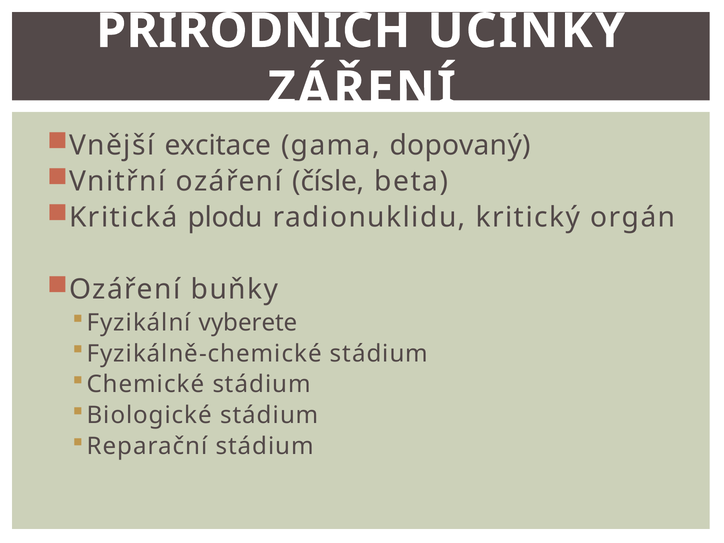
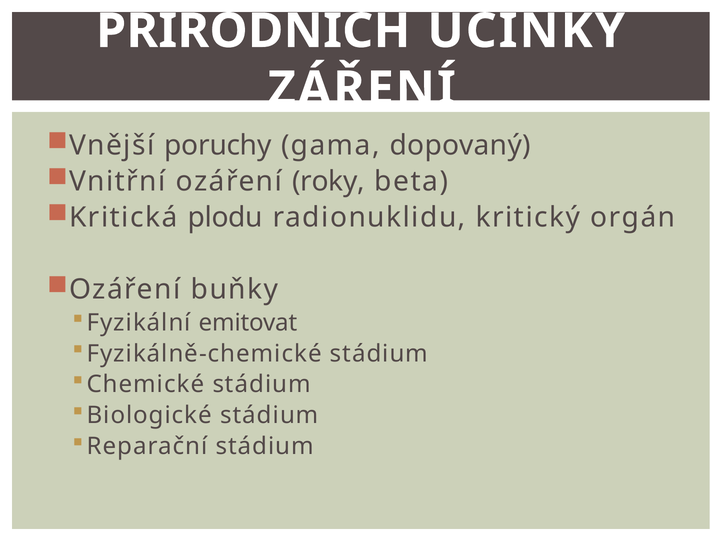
excitace: excitace -> poruchy (218, 145)
čísle: čísle -> roky (328, 181)
vyberete: vyberete -> emitovat (248, 323)
